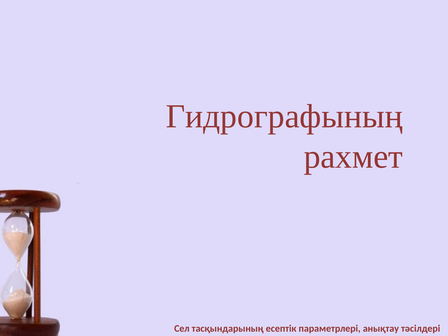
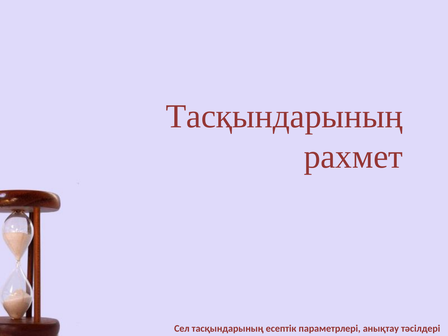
Гидрографының: Гидрографының -> Тасқындарының (284, 116)
